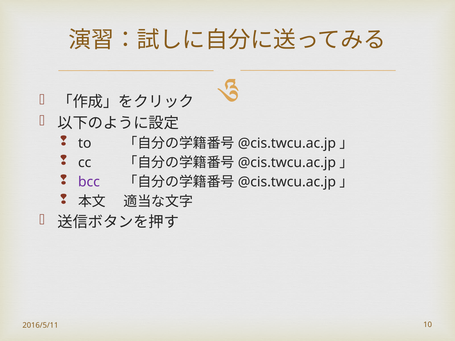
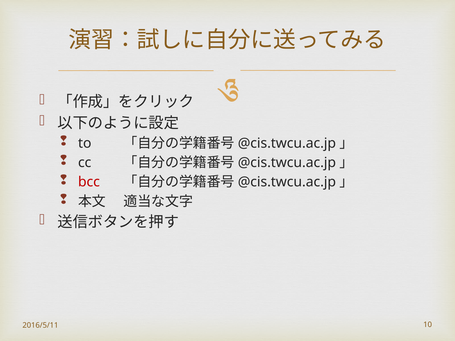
bcc colour: purple -> red (89, 182)
